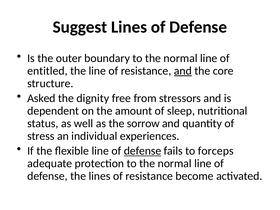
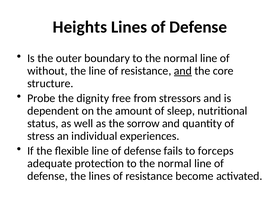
Suggest: Suggest -> Heights (80, 27)
entitled: entitled -> without (47, 71)
Asked: Asked -> Probe (41, 98)
defense underline: present -> none (143, 151)
